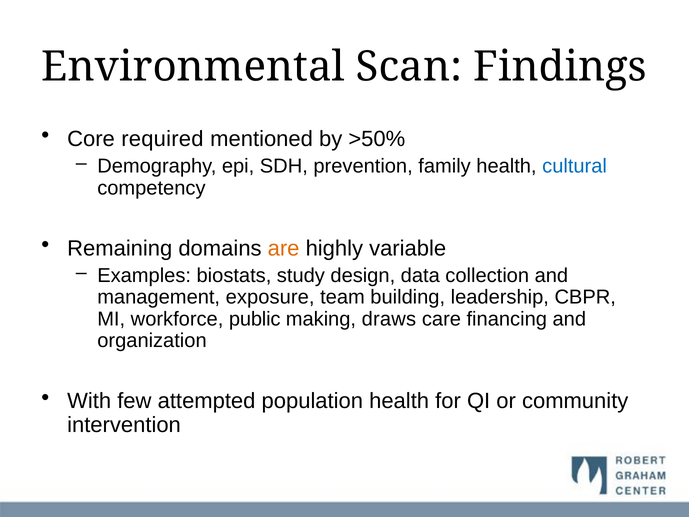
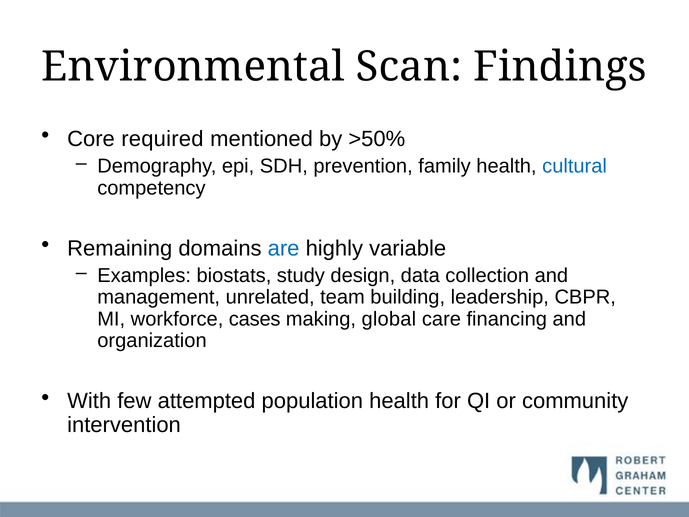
are colour: orange -> blue (284, 248)
exposure: exposure -> unrelated (270, 297)
public: public -> cases (255, 319)
draws: draws -> global (389, 319)
